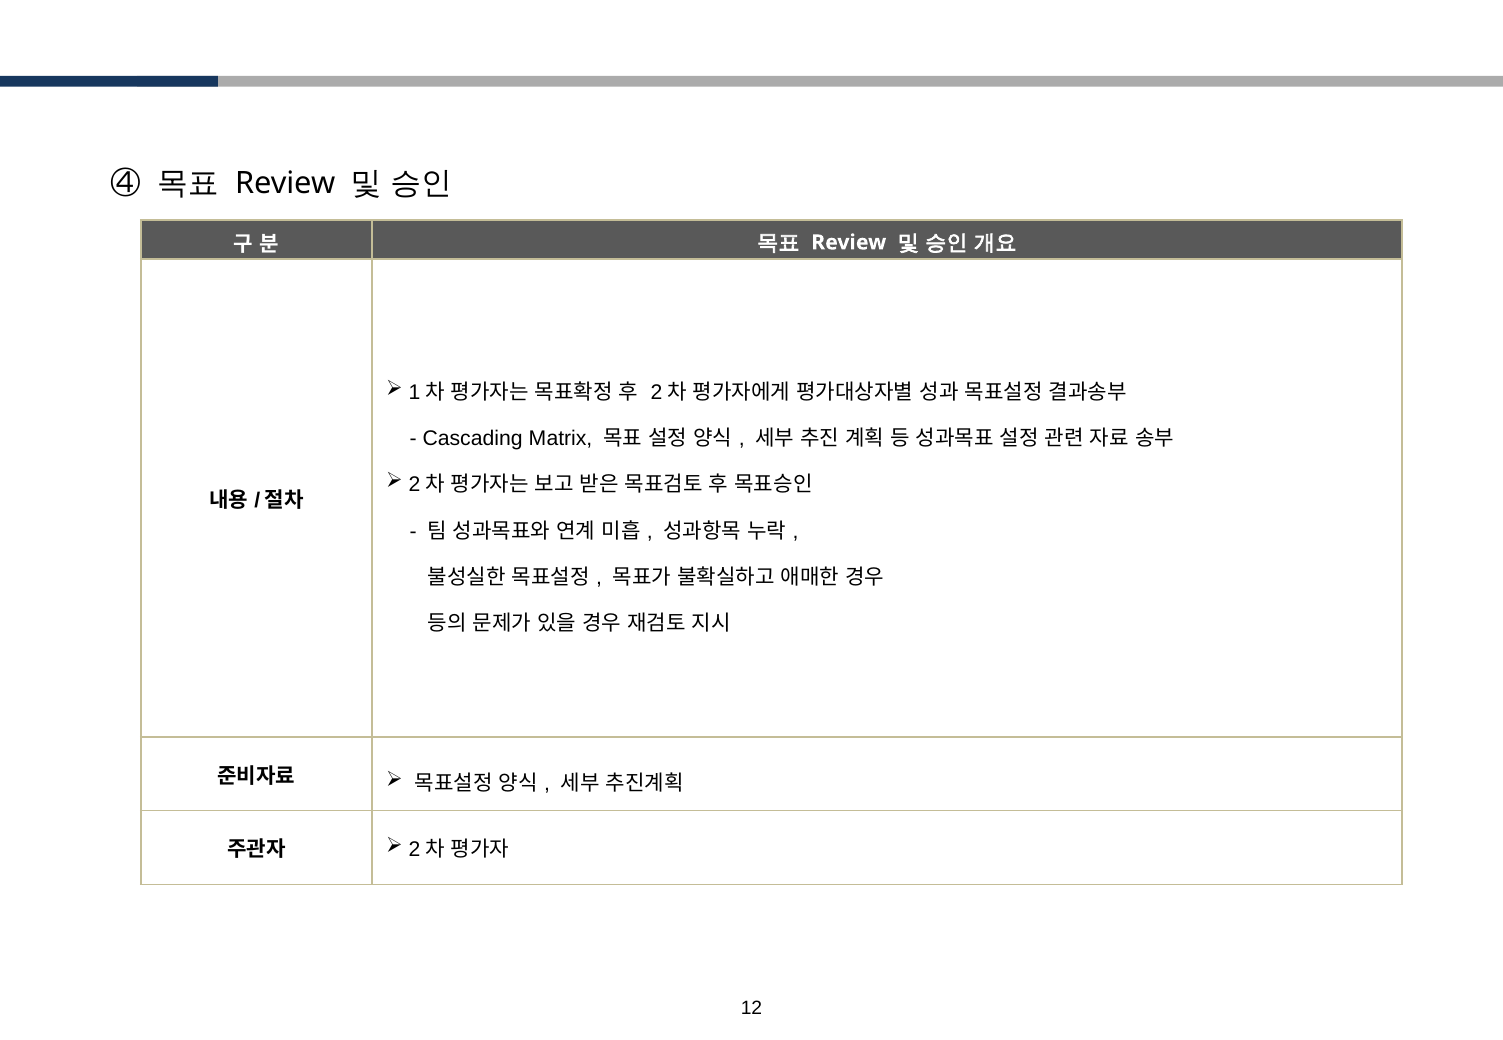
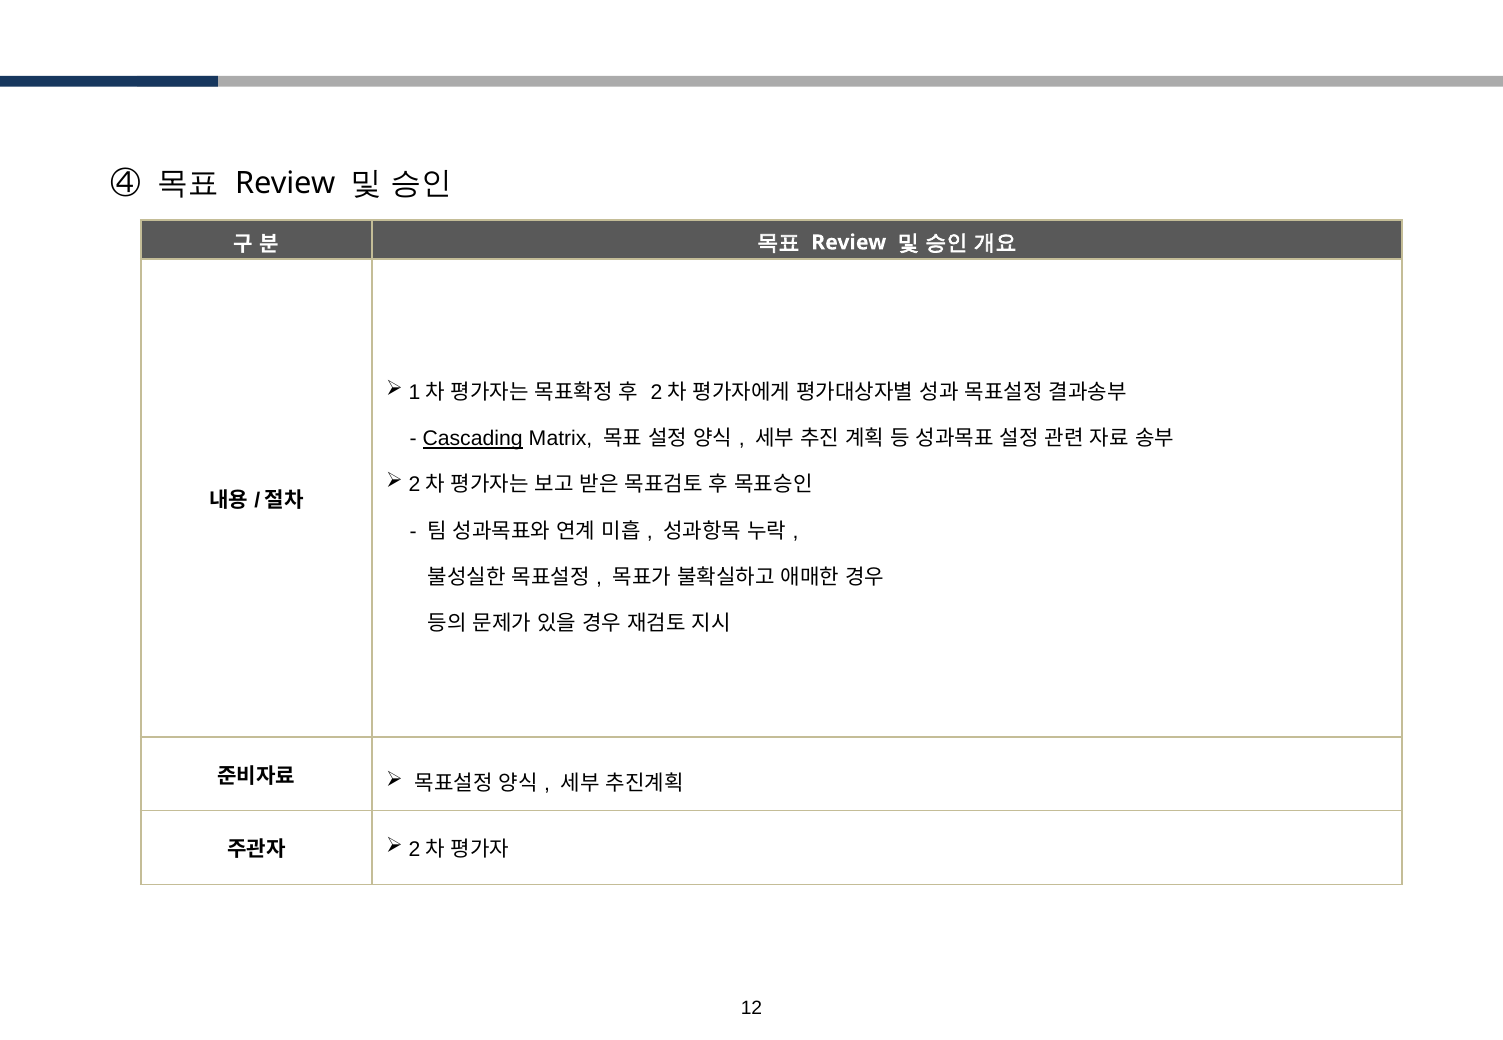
Cascading underline: none -> present (473, 439)
